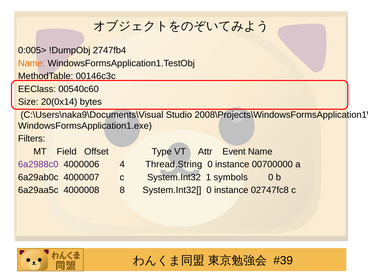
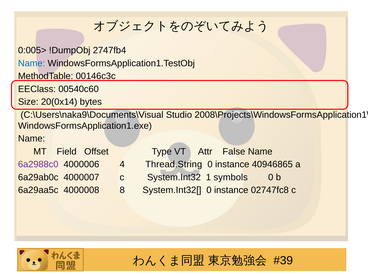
Name colour: orange -> blue (32, 63)
Filters: Filters -> Name (32, 139)
Event: Event -> False (234, 152)
00700000: 00700000 -> 40946865 (272, 164)
